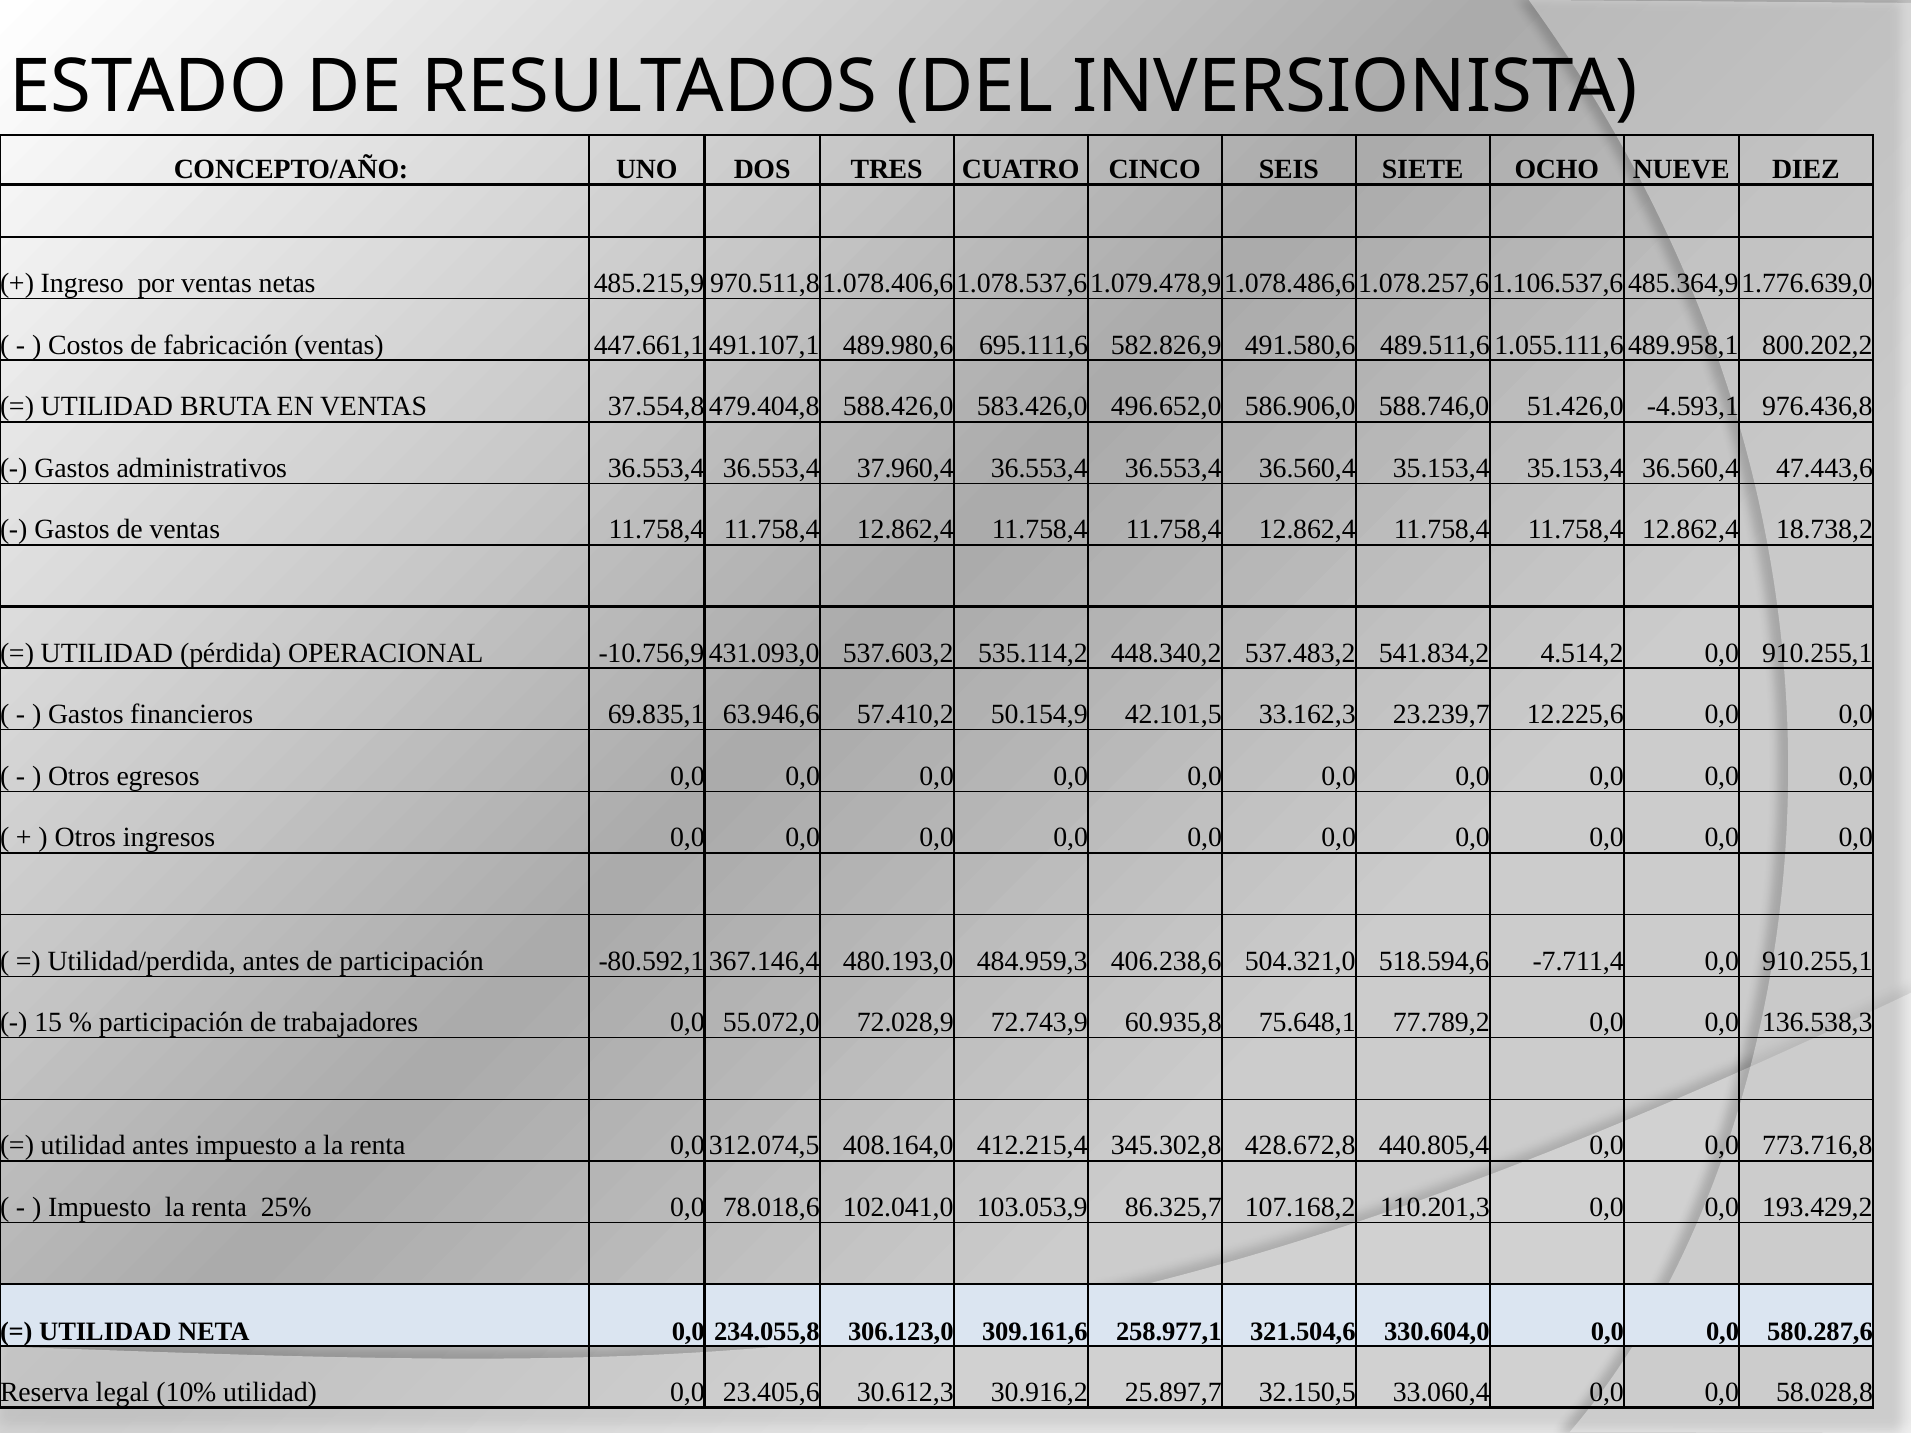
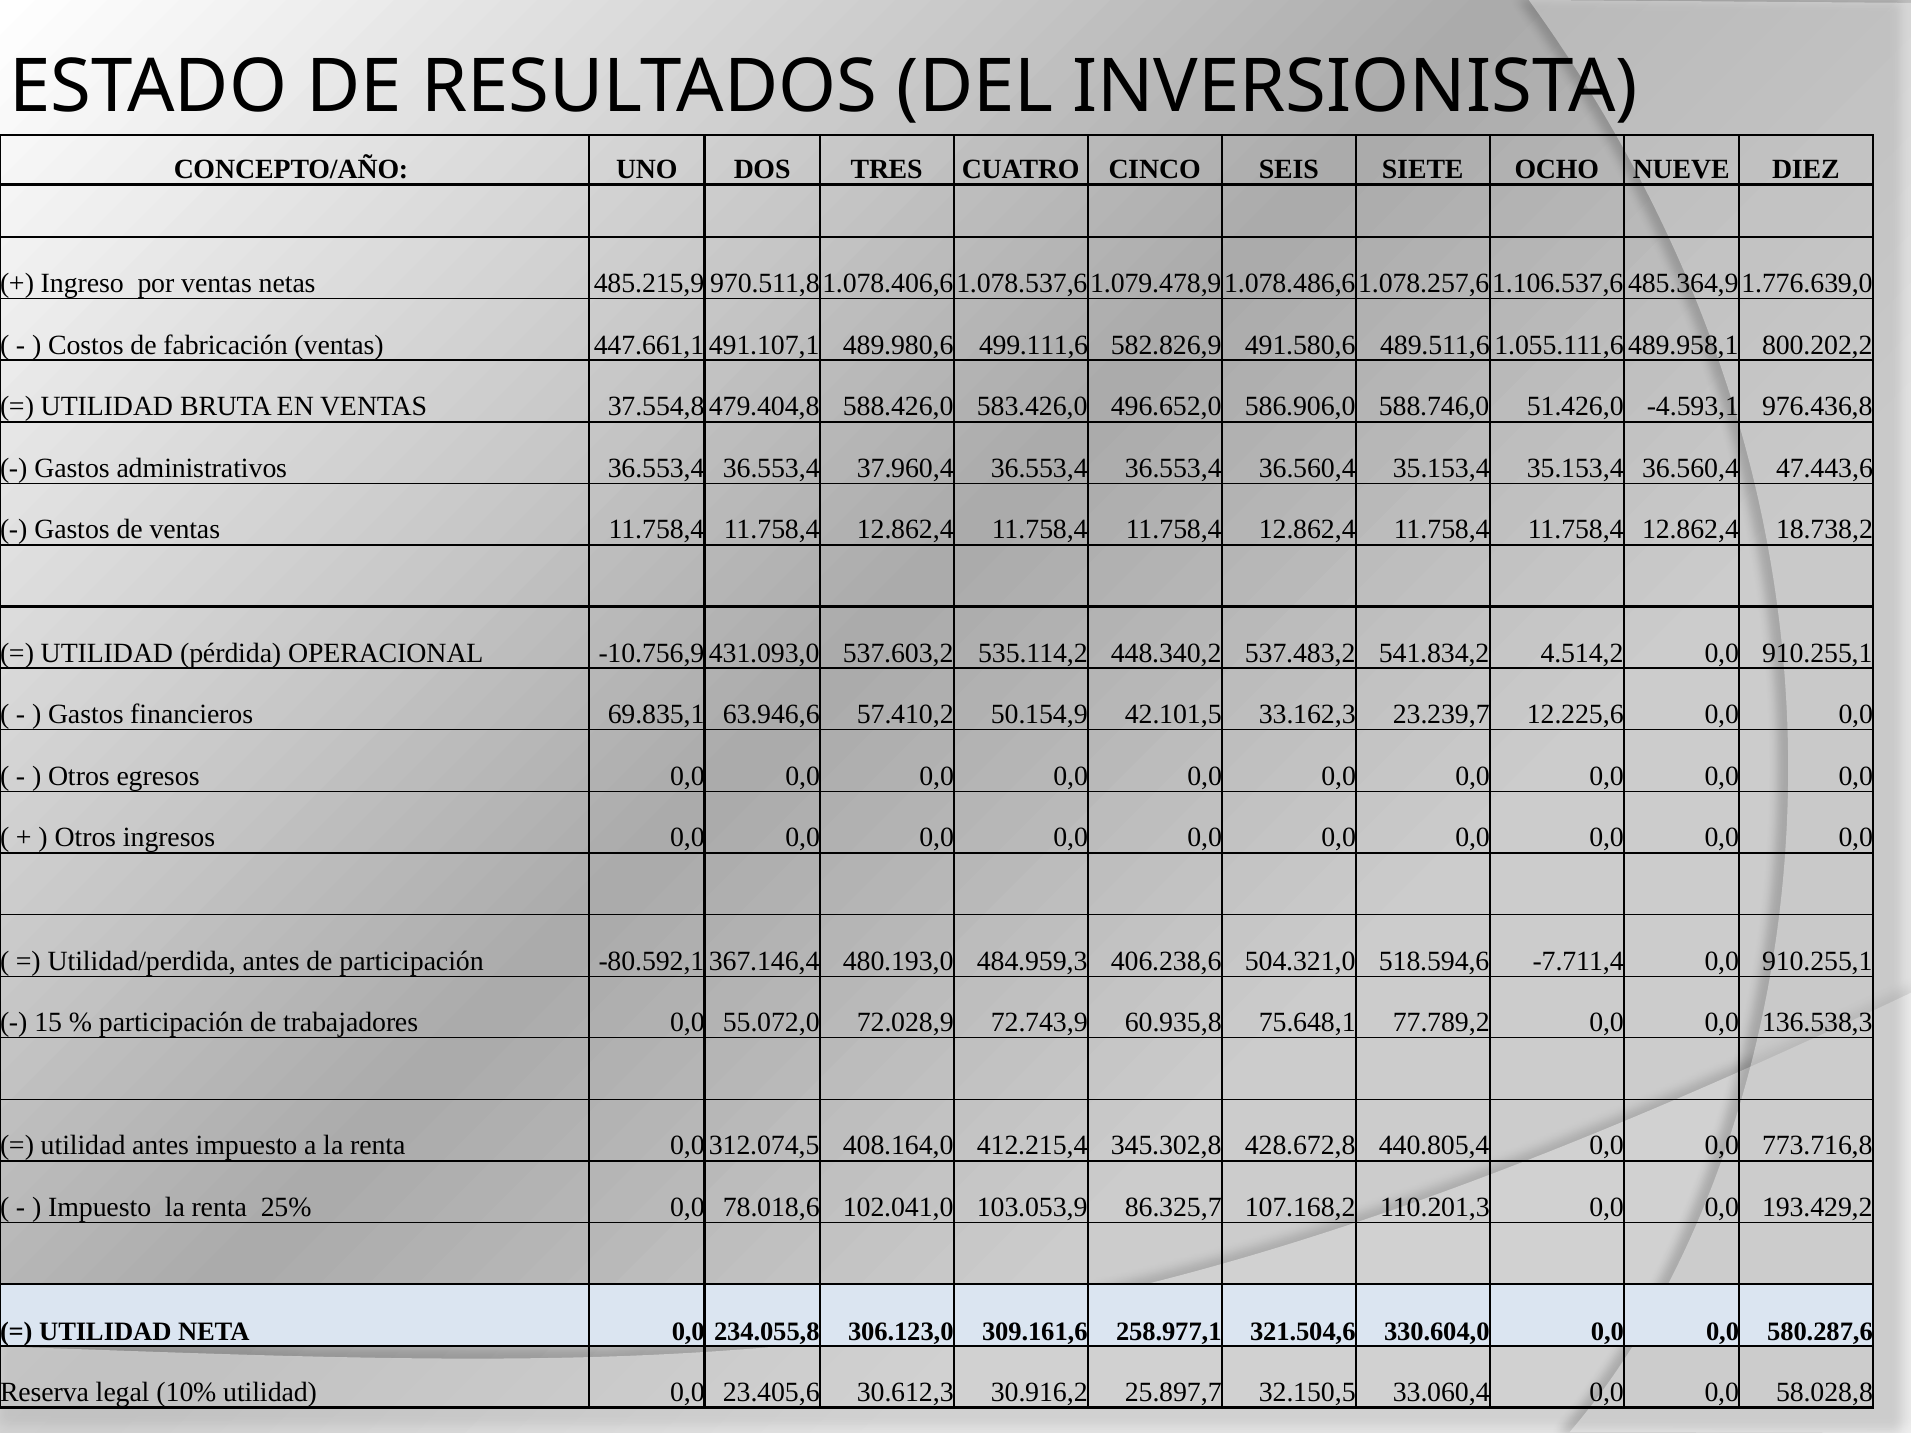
695.111,6: 695.111,6 -> 499.111,6 (1034, 345)
